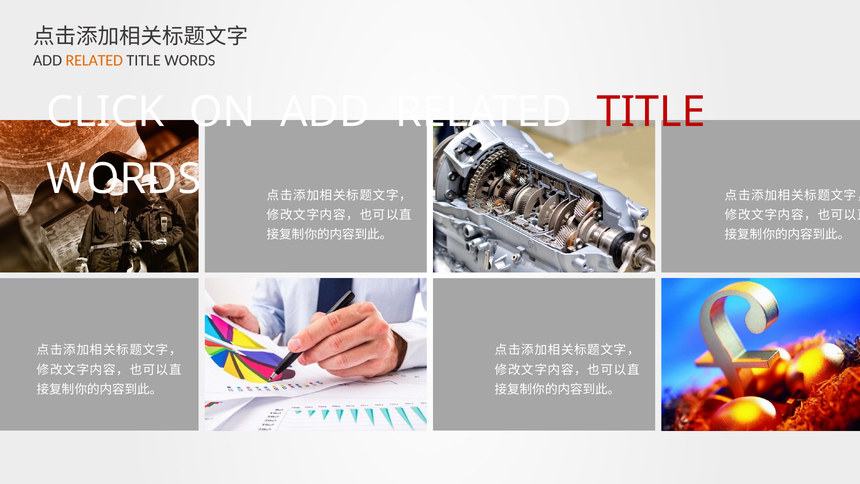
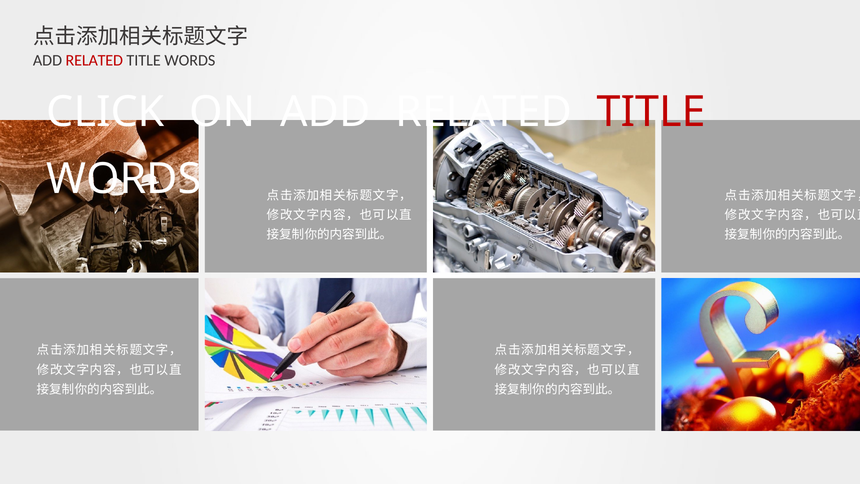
RELATED colour: orange -> red (94, 60)
